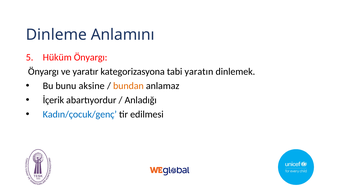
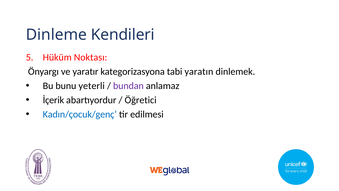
Anlamını: Anlamını -> Kendileri (123, 35)
Hüküm Önyargı: Önyargı -> Noktası (91, 57)
aksine: aksine -> yeterli (92, 86)
bundan colour: orange -> purple (128, 86)
Anladığı: Anladığı -> Öğretici (141, 100)
